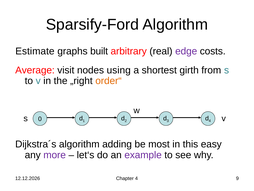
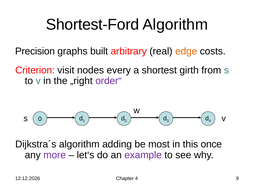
Sparsify-Ford: Sparsify-Ford -> Shortest-Ford (92, 25)
Estimate: Estimate -> Precision (35, 51)
edge colour: purple -> orange (186, 51)
Average: Average -> Criterion (35, 70)
using: using -> every (119, 70)
order“ colour: orange -> purple (109, 81)
easy: easy -> once (211, 144)
